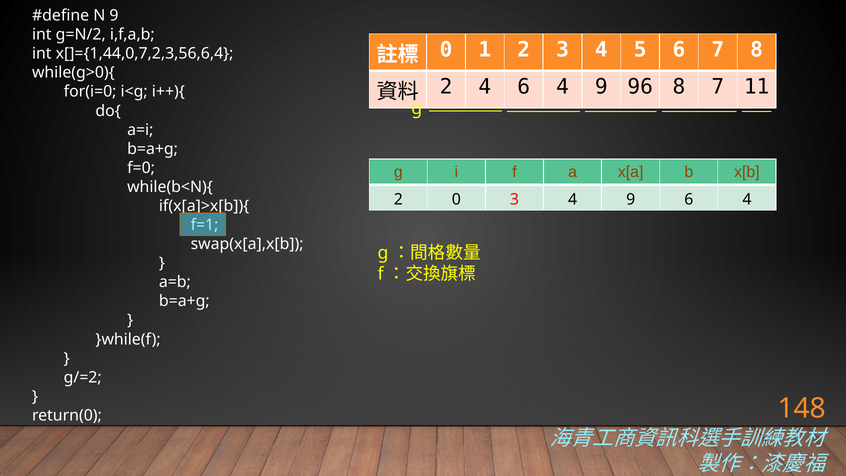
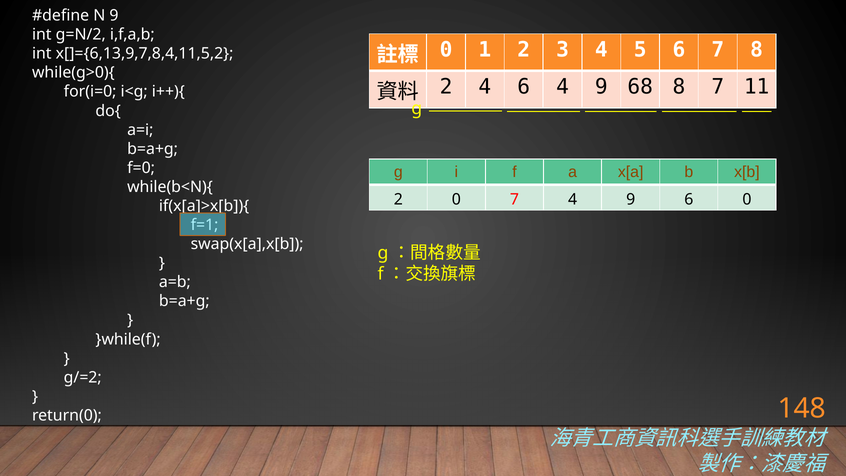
x[]={1,44,0,7,2,3,56,6,4: x[]={1,44,0,7,2,3,56,6,4 -> x[]={6,13,9,7,8,4,11,5,2 (145, 54)
96: 96 -> 68 (640, 87)
0 3: 3 -> 7 (515, 199)
9 6 4: 4 -> 0 (747, 199)
